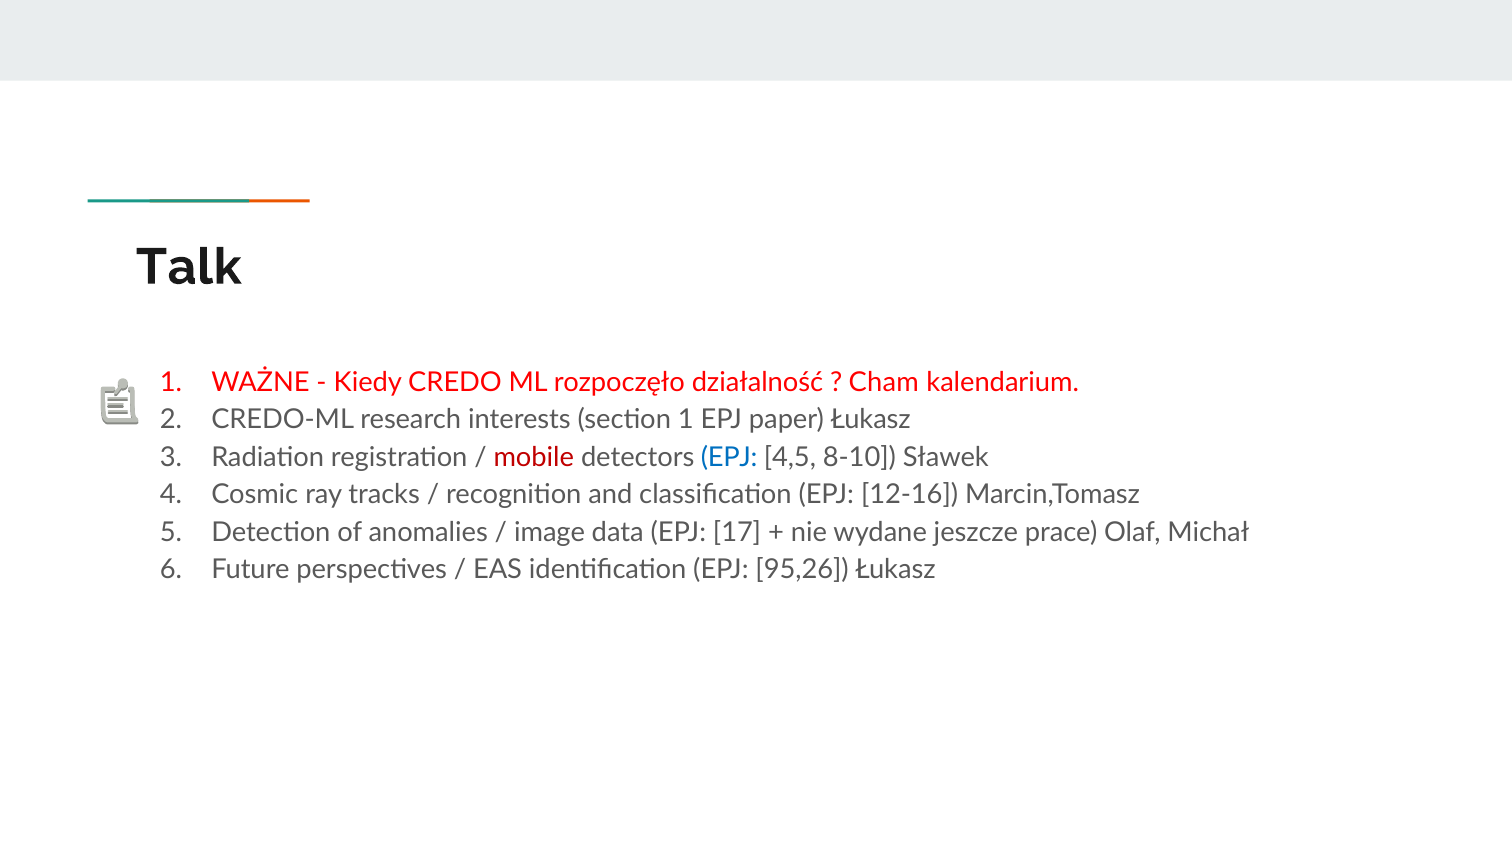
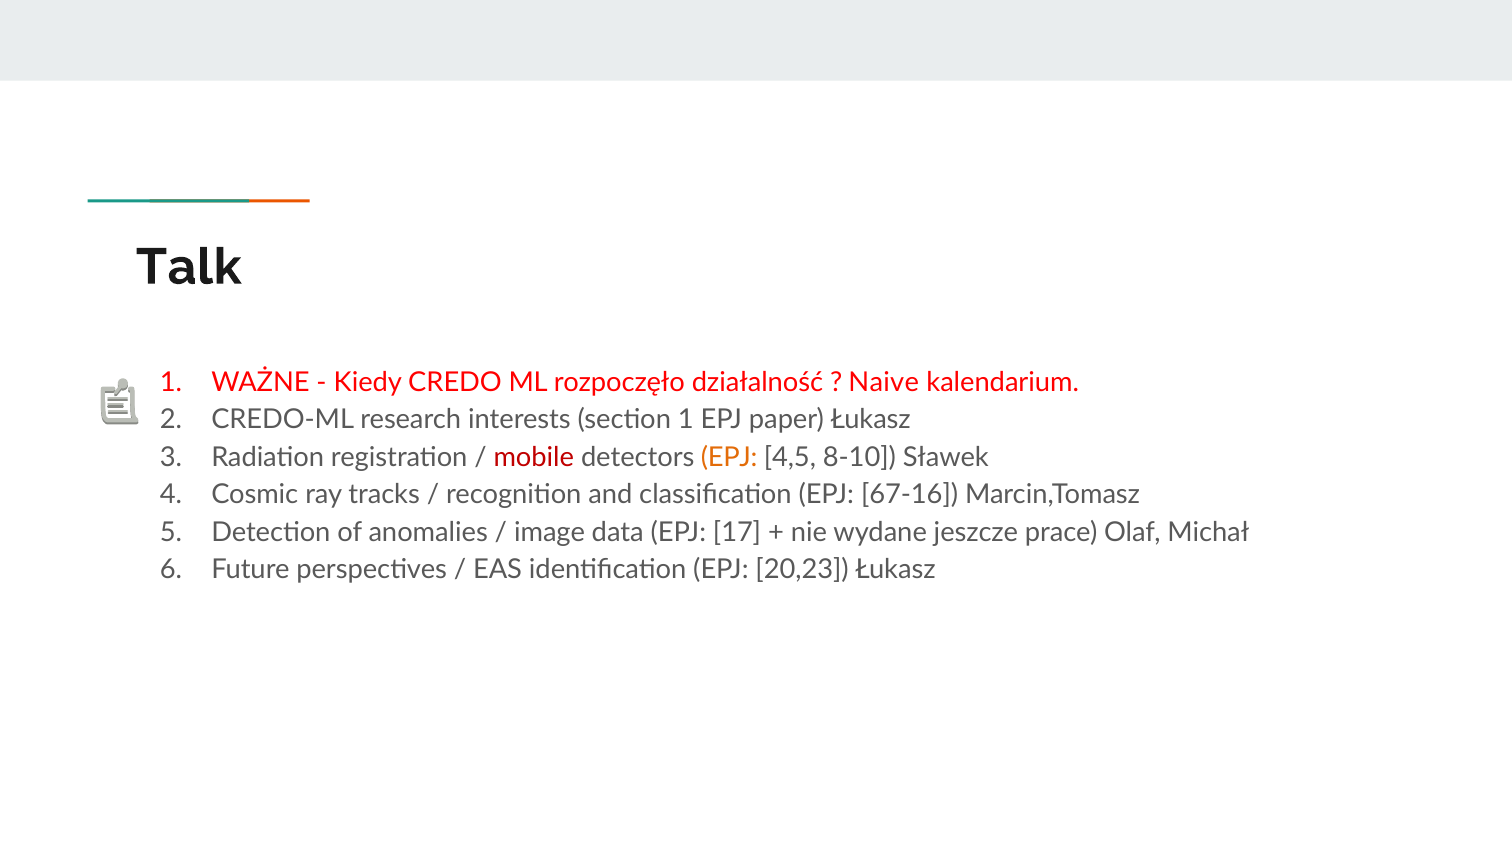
Cham: Cham -> Naive (884, 382)
EPJ colour: blue -> orange (729, 457)
12-16: 12-16 -> 67-16 (910, 494)
95,26: 95,26 -> 20,23 (802, 569)
